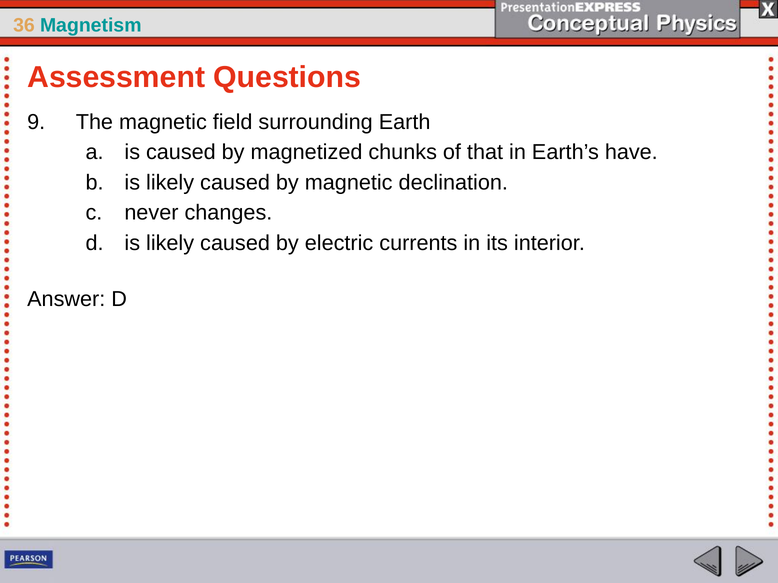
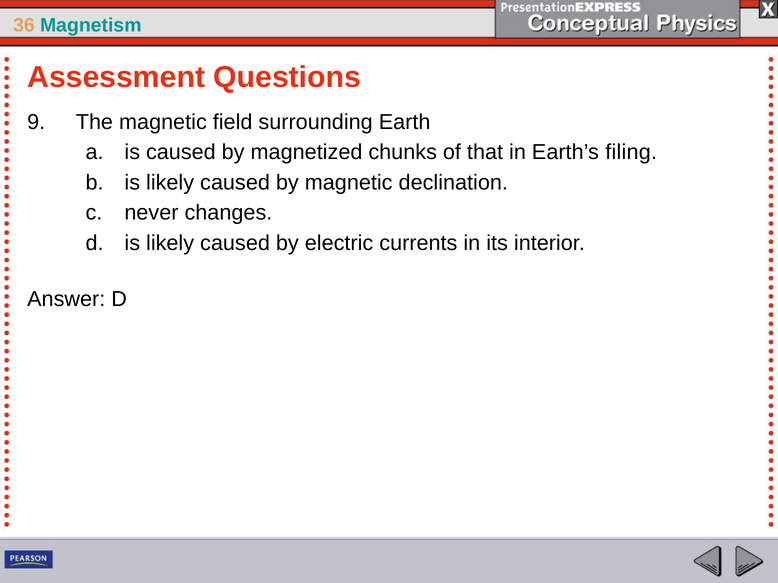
have: have -> filing (631, 152)
